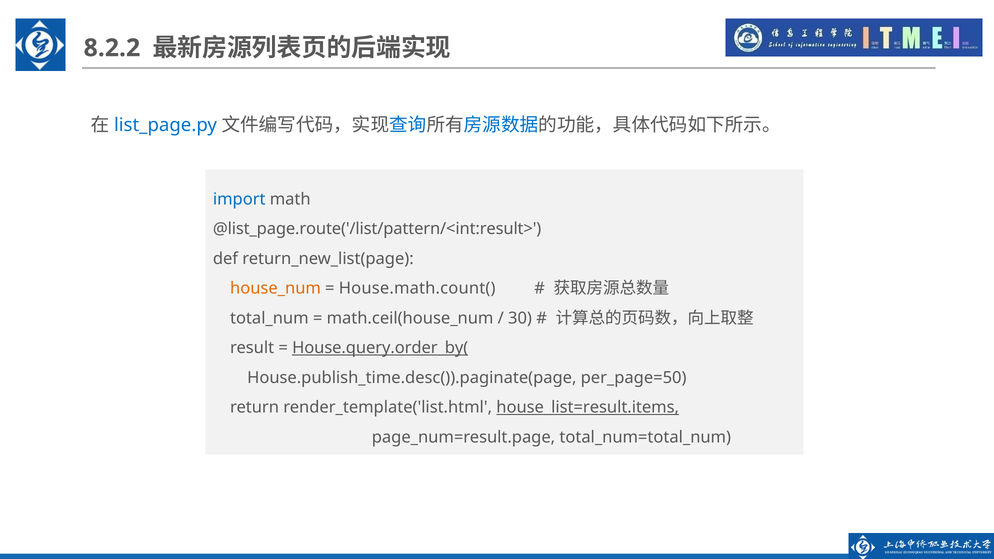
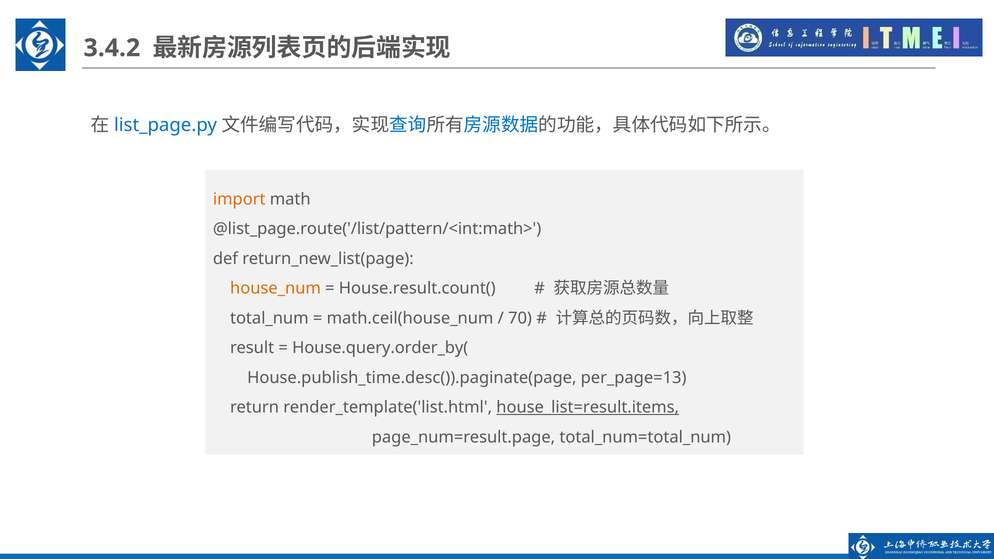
8.2.2: 8.2.2 -> 3.4.2 (112, 48)
import colour: blue -> orange (239, 199)
@list_page.route('/list/pattern/<int:result>: @list_page.route('/list/pattern/<int:result> -> @list_page.route('/list/pattern/<int:math> (377, 229)
House.math.count(: House.math.count( -> House.result.count( (417, 289)
30: 30 -> 70 (520, 318)
House.query.order_by( underline: present -> none (380, 348)
per_page=50: per_page=50 -> per_page=13 (634, 378)
